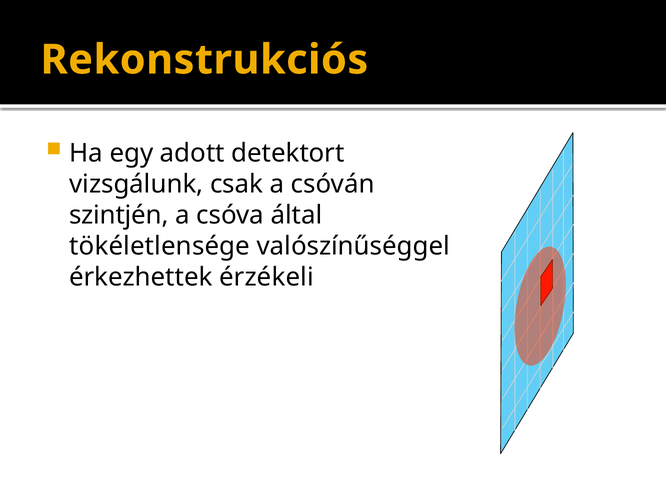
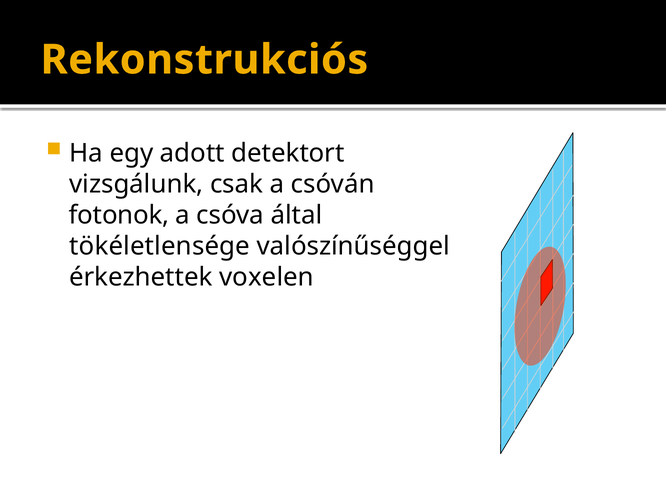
szintjén: szintjén -> fotonok (119, 215)
érzékeli: érzékeli -> voxelen (267, 277)
